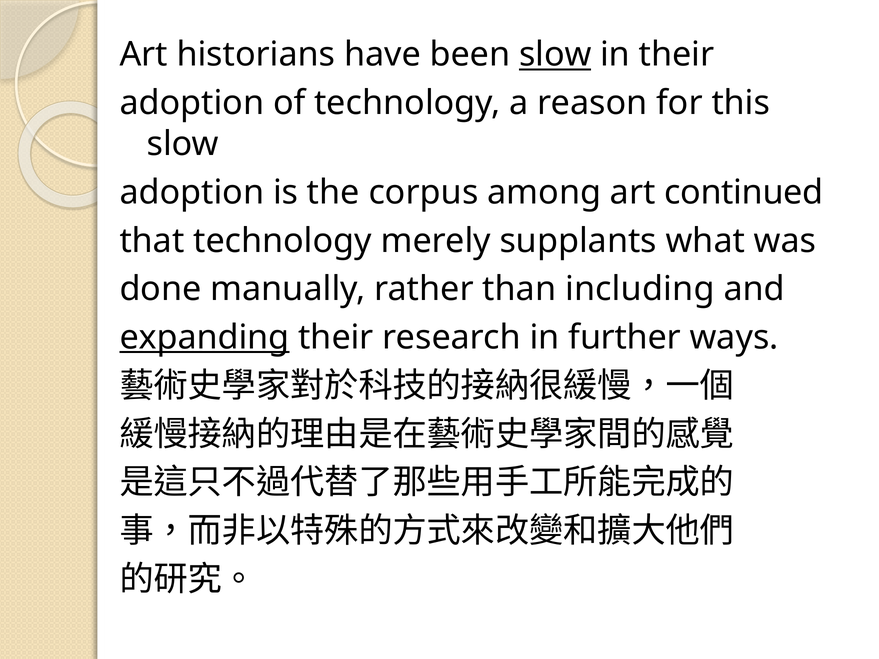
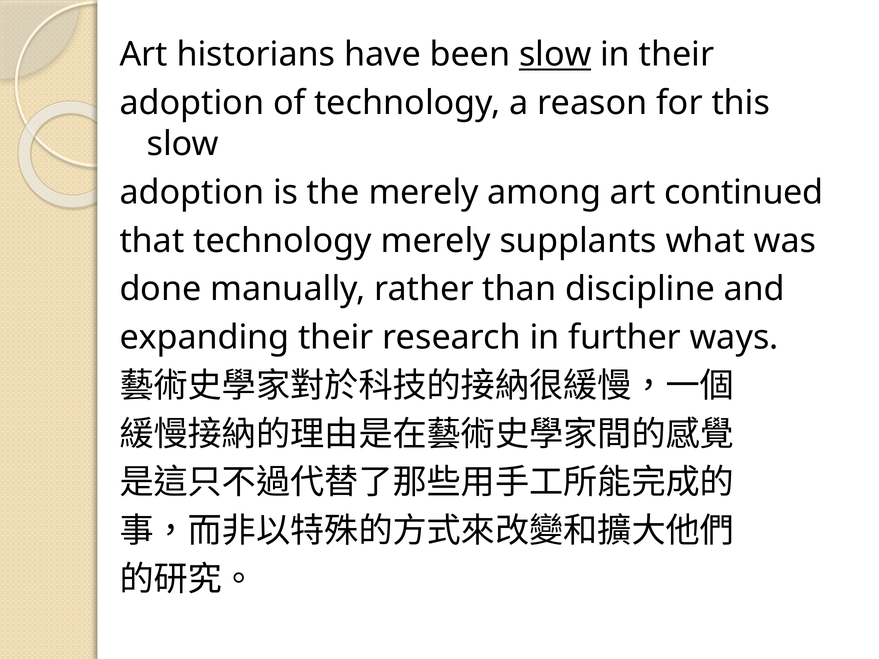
the corpus: corpus -> merely (424, 193)
including: including -> discipline (640, 289)
expanding underline: present -> none (204, 338)
